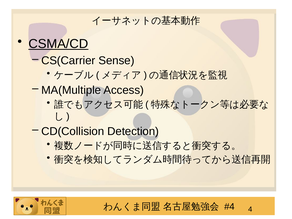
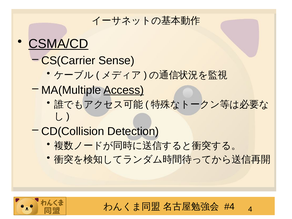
Access underline: none -> present (124, 90)
